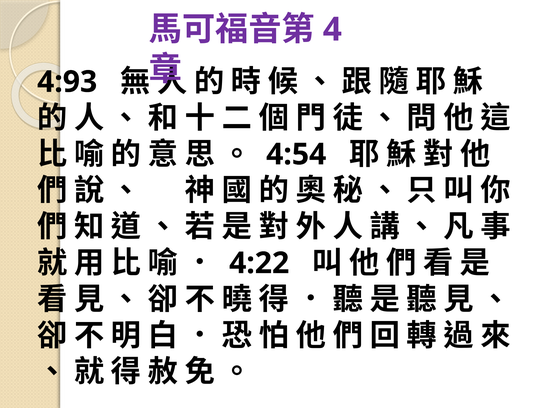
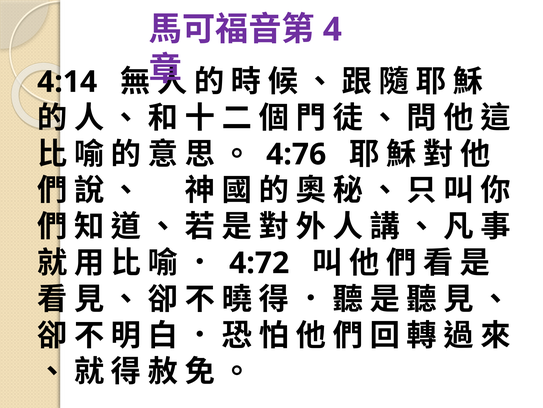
4:93: 4:93 -> 4:14 (67, 82)
4:54: 4:54 -> 4:76 (296, 154)
4:22: 4:22 -> 4:72 (259, 263)
